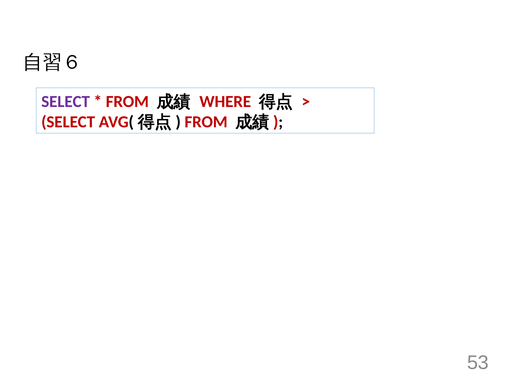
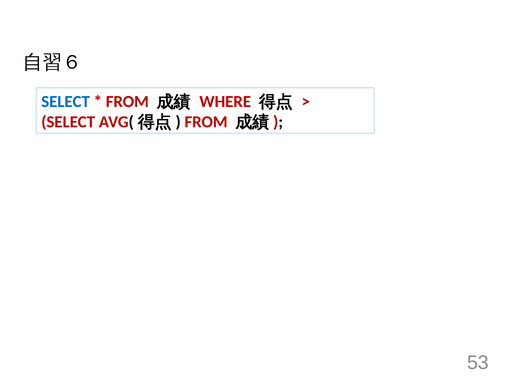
SELECT colour: purple -> blue (66, 102)
